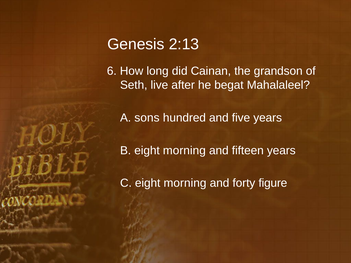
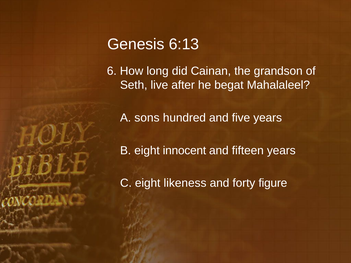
2:13: 2:13 -> 6:13 (184, 44)
B eight morning: morning -> innocent (184, 151)
C eight morning: morning -> likeness (185, 183)
